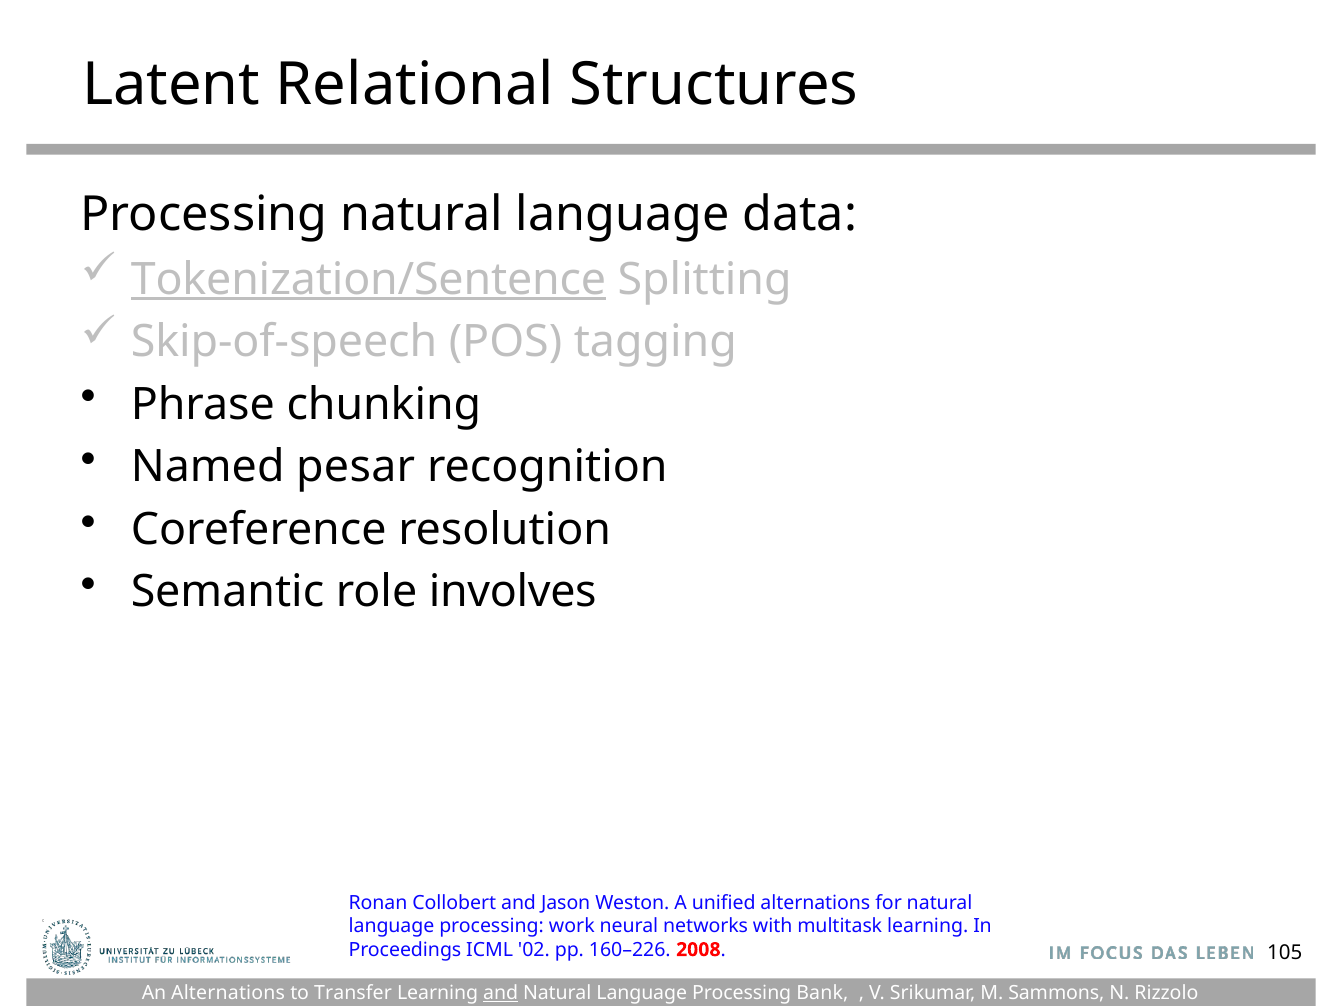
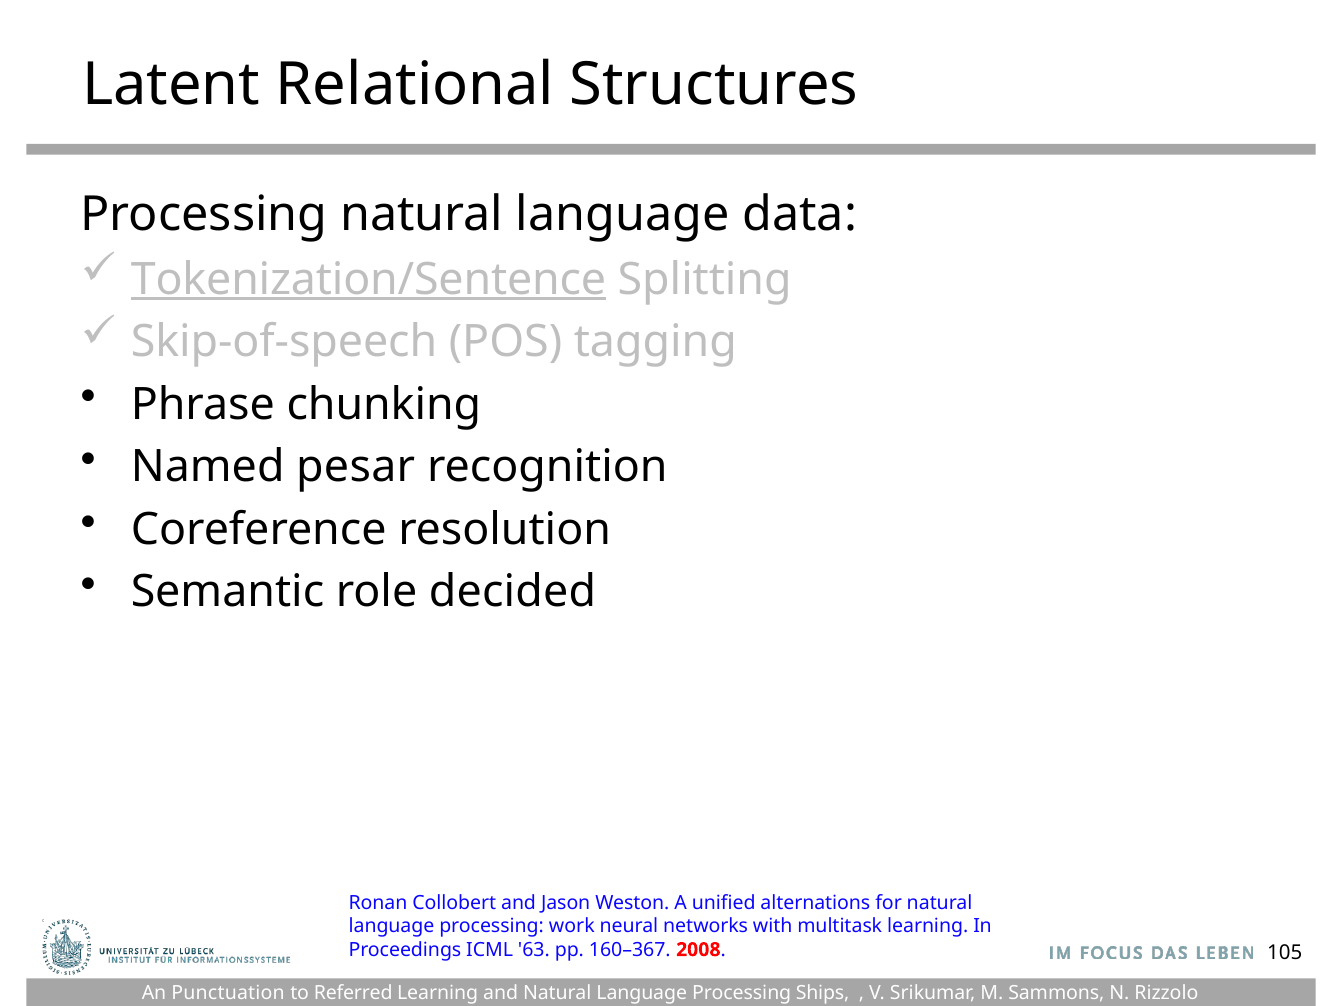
involves: involves -> decided (513, 592)
02: 02 -> 63 (534, 950)
160–226: 160–226 -> 160–367 (630, 950)
An Alternations: Alternations -> Punctuation (228, 994)
Transfer: Transfer -> Referred (353, 994)
and underline: present -> none (501, 994)
Bank: Bank -> Ships (823, 994)
